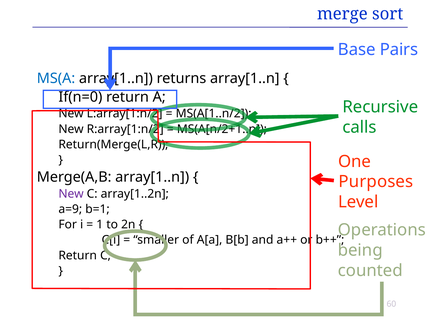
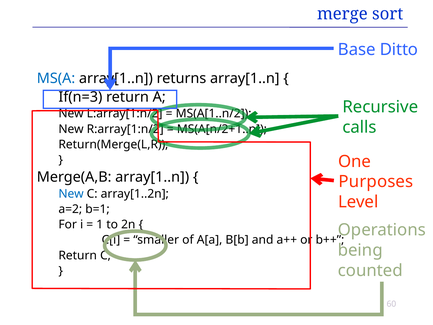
Pairs: Pairs -> Ditto (399, 49)
If(n=0: If(n=0 -> If(n=3 (80, 97)
New colour: purple -> blue (71, 194)
a=9: a=9 -> a=2 (70, 209)
